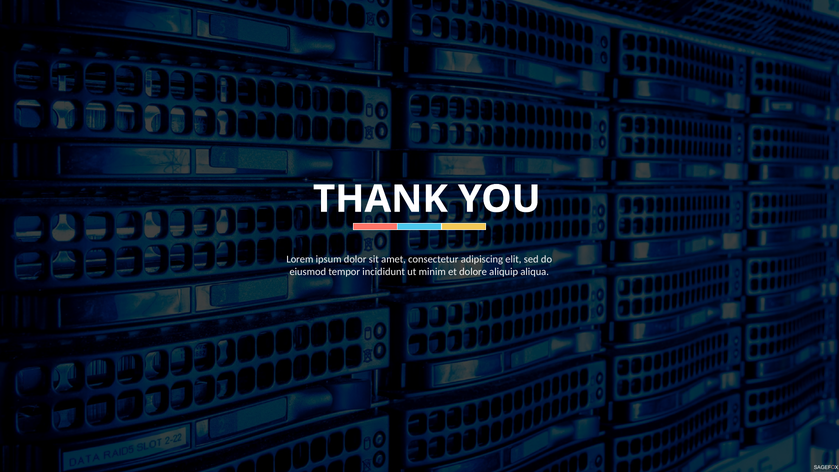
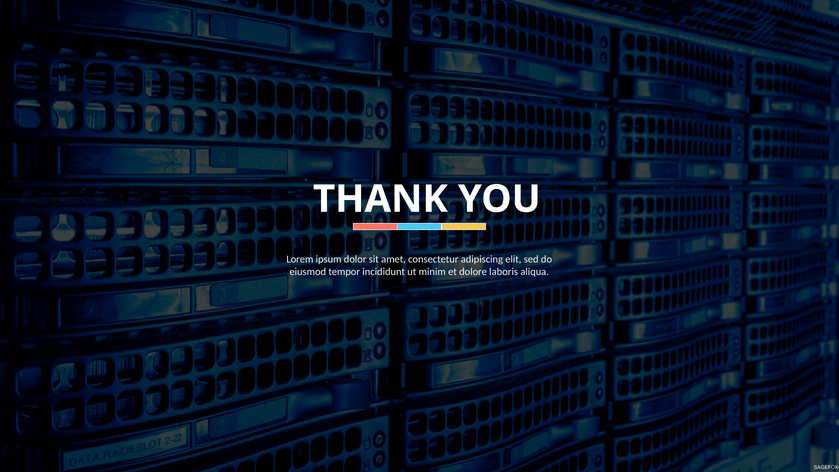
aliquip: aliquip -> laboris (504, 272)
